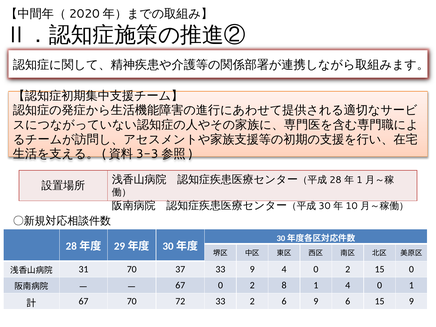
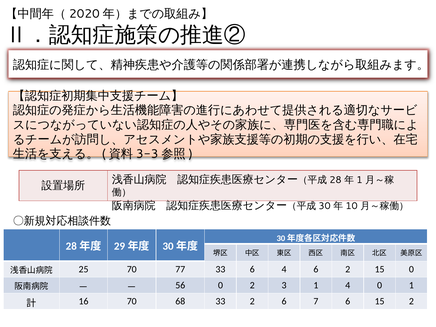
31: 31 -> 25 (84, 269)
37: 37 -> 77 (180, 269)
33 9: 9 -> 6 (252, 269)
0: 0 -> 6 (316, 269)
67: 67 -> 56 (180, 285)
8: 8 -> 3 (284, 285)
67: 67 -> 16 (84, 301)
72: 72 -> 68 (180, 301)
6 9: 9 -> 7 (316, 301)
15 9: 9 -> 2 (411, 301)
